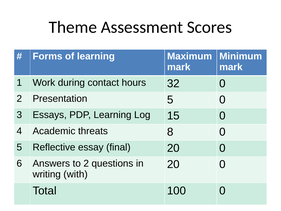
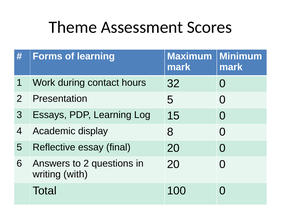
threats: threats -> display (93, 131)
